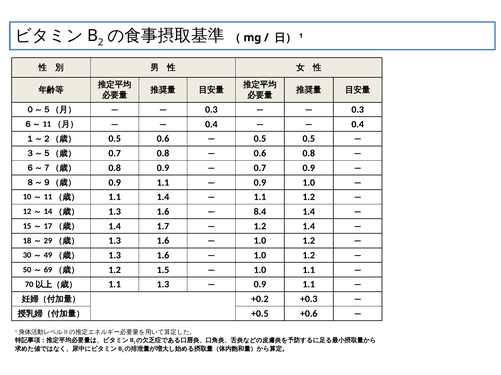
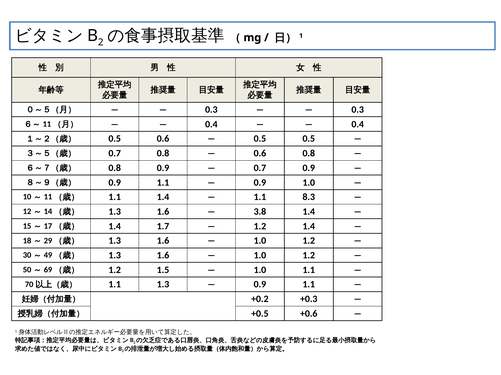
1.1 1.2: 1.2 -> 8.3 (309, 197)
8.4: 8.4 -> 3.8 (260, 212)
